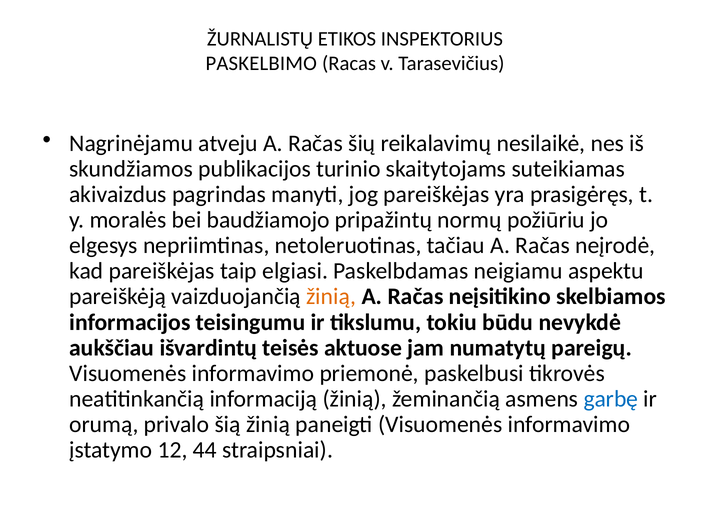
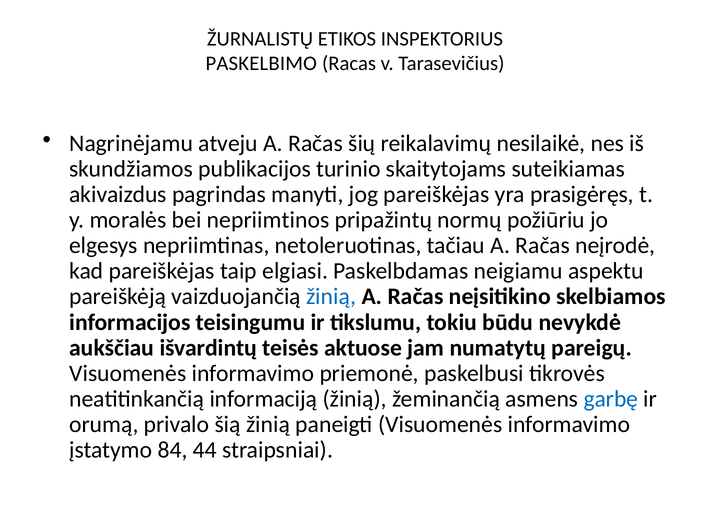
baudžiamojo: baudžiamojo -> nepriimtinos (268, 220)
žinią colour: orange -> blue (331, 297)
12: 12 -> 84 (173, 450)
